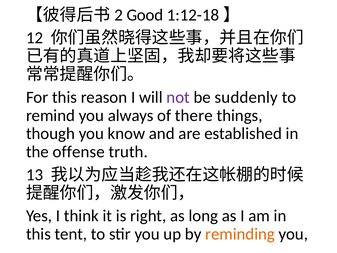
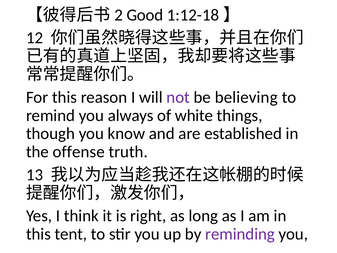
suddenly: suddenly -> believing (246, 97)
there: there -> white (194, 115)
reminding colour: orange -> purple (240, 234)
